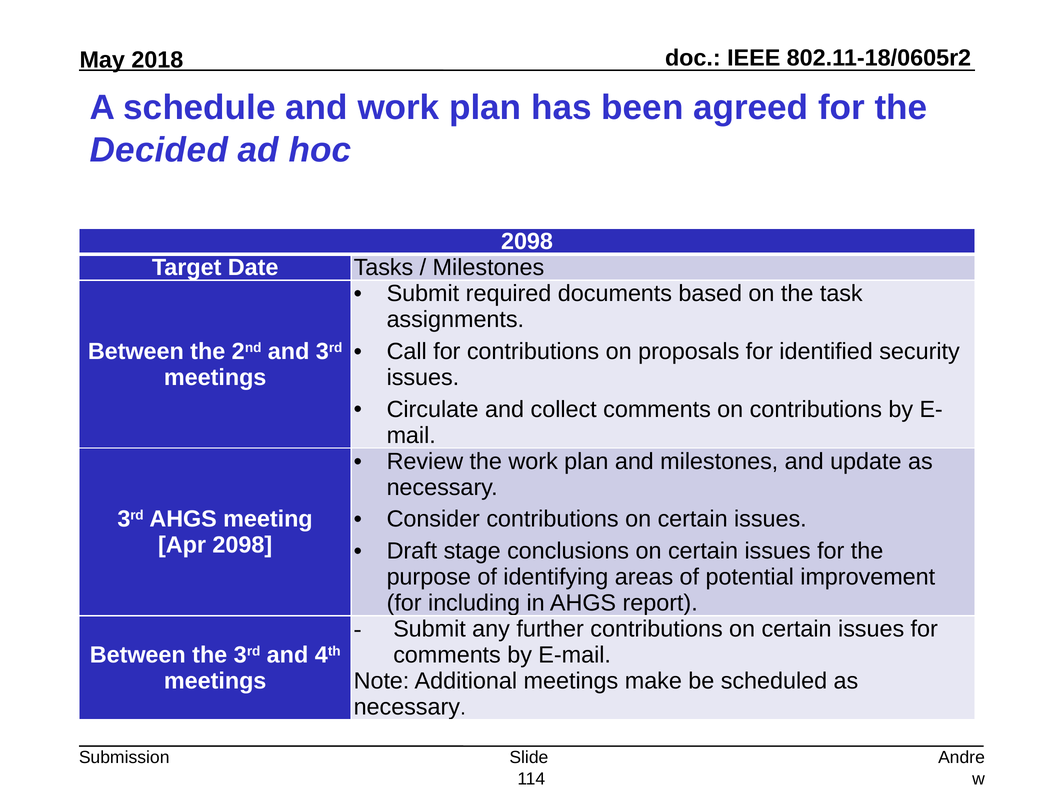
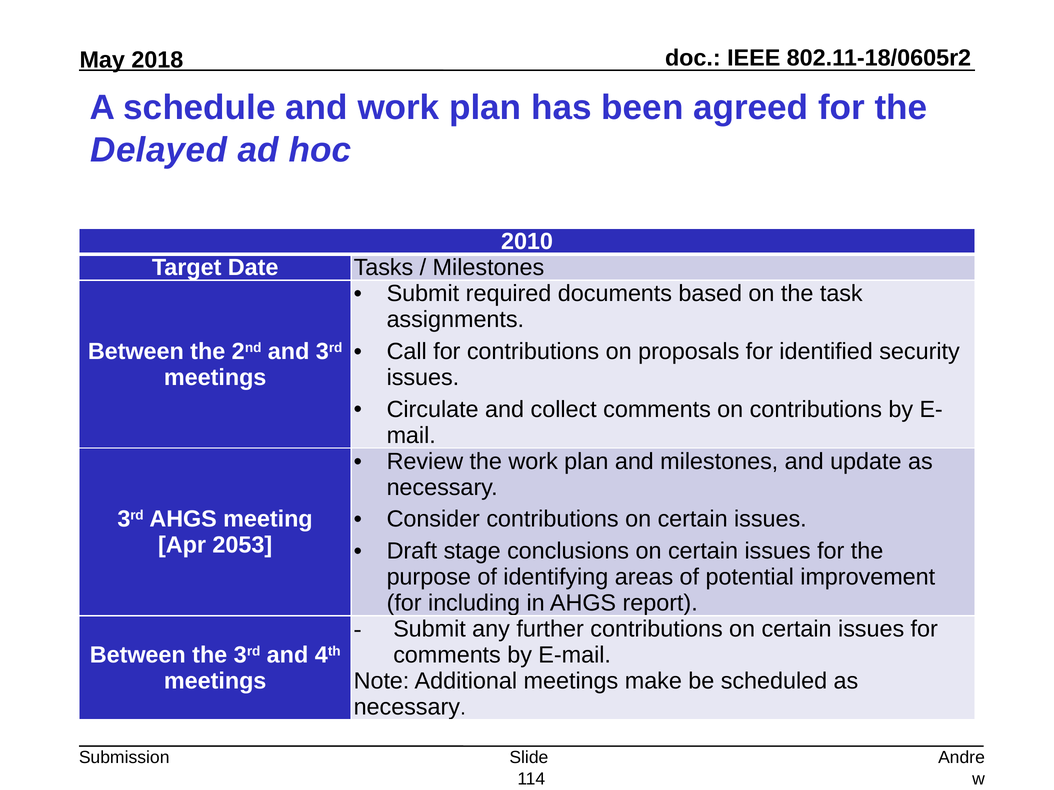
Decided: Decided -> Delayed (159, 150)
2098: 2098 -> 2010 (527, 242)
Apr 2098: 2098 -> 2053 (242, 546)
